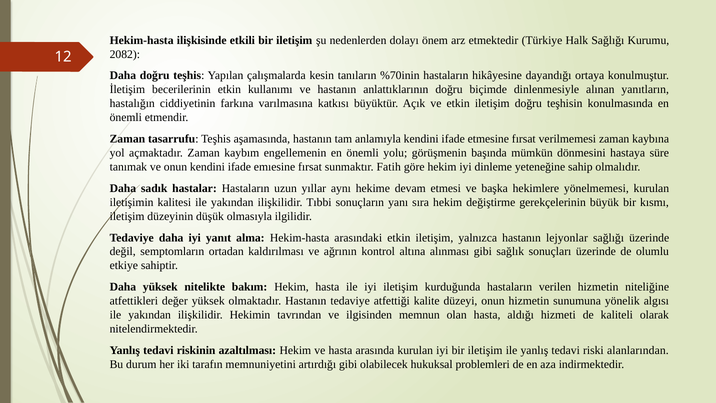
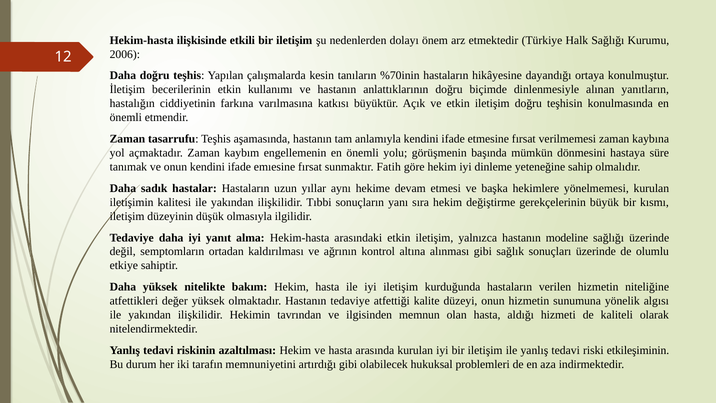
2082: 2082 -> 2006 (125, 54)
lejyonlar: lejyonlar -> modeline (567, 238)
alanlarından: alanlarından -> etkileşiminin (638, 350)
